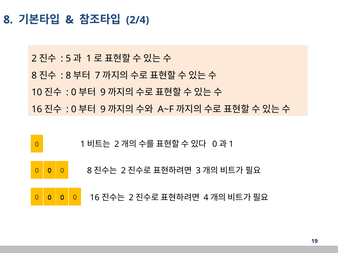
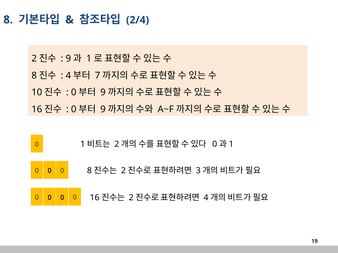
5: 5 -> 9 (68, 59)
8: 8 -> 4 (68, 76)
